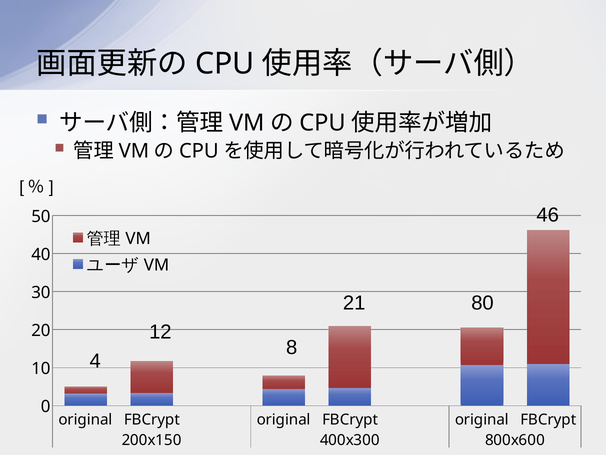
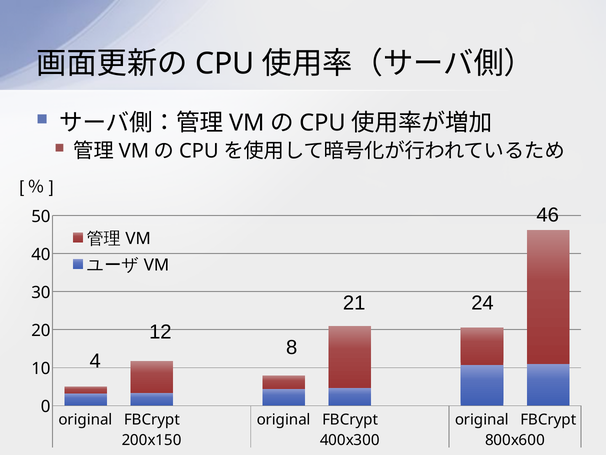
80: 80 -> 24 (483, 303)
